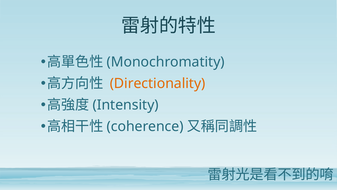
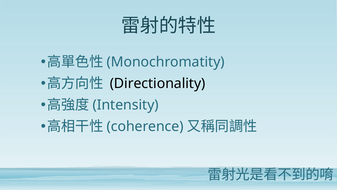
Directionality colour: orange -> black (158, 83)
